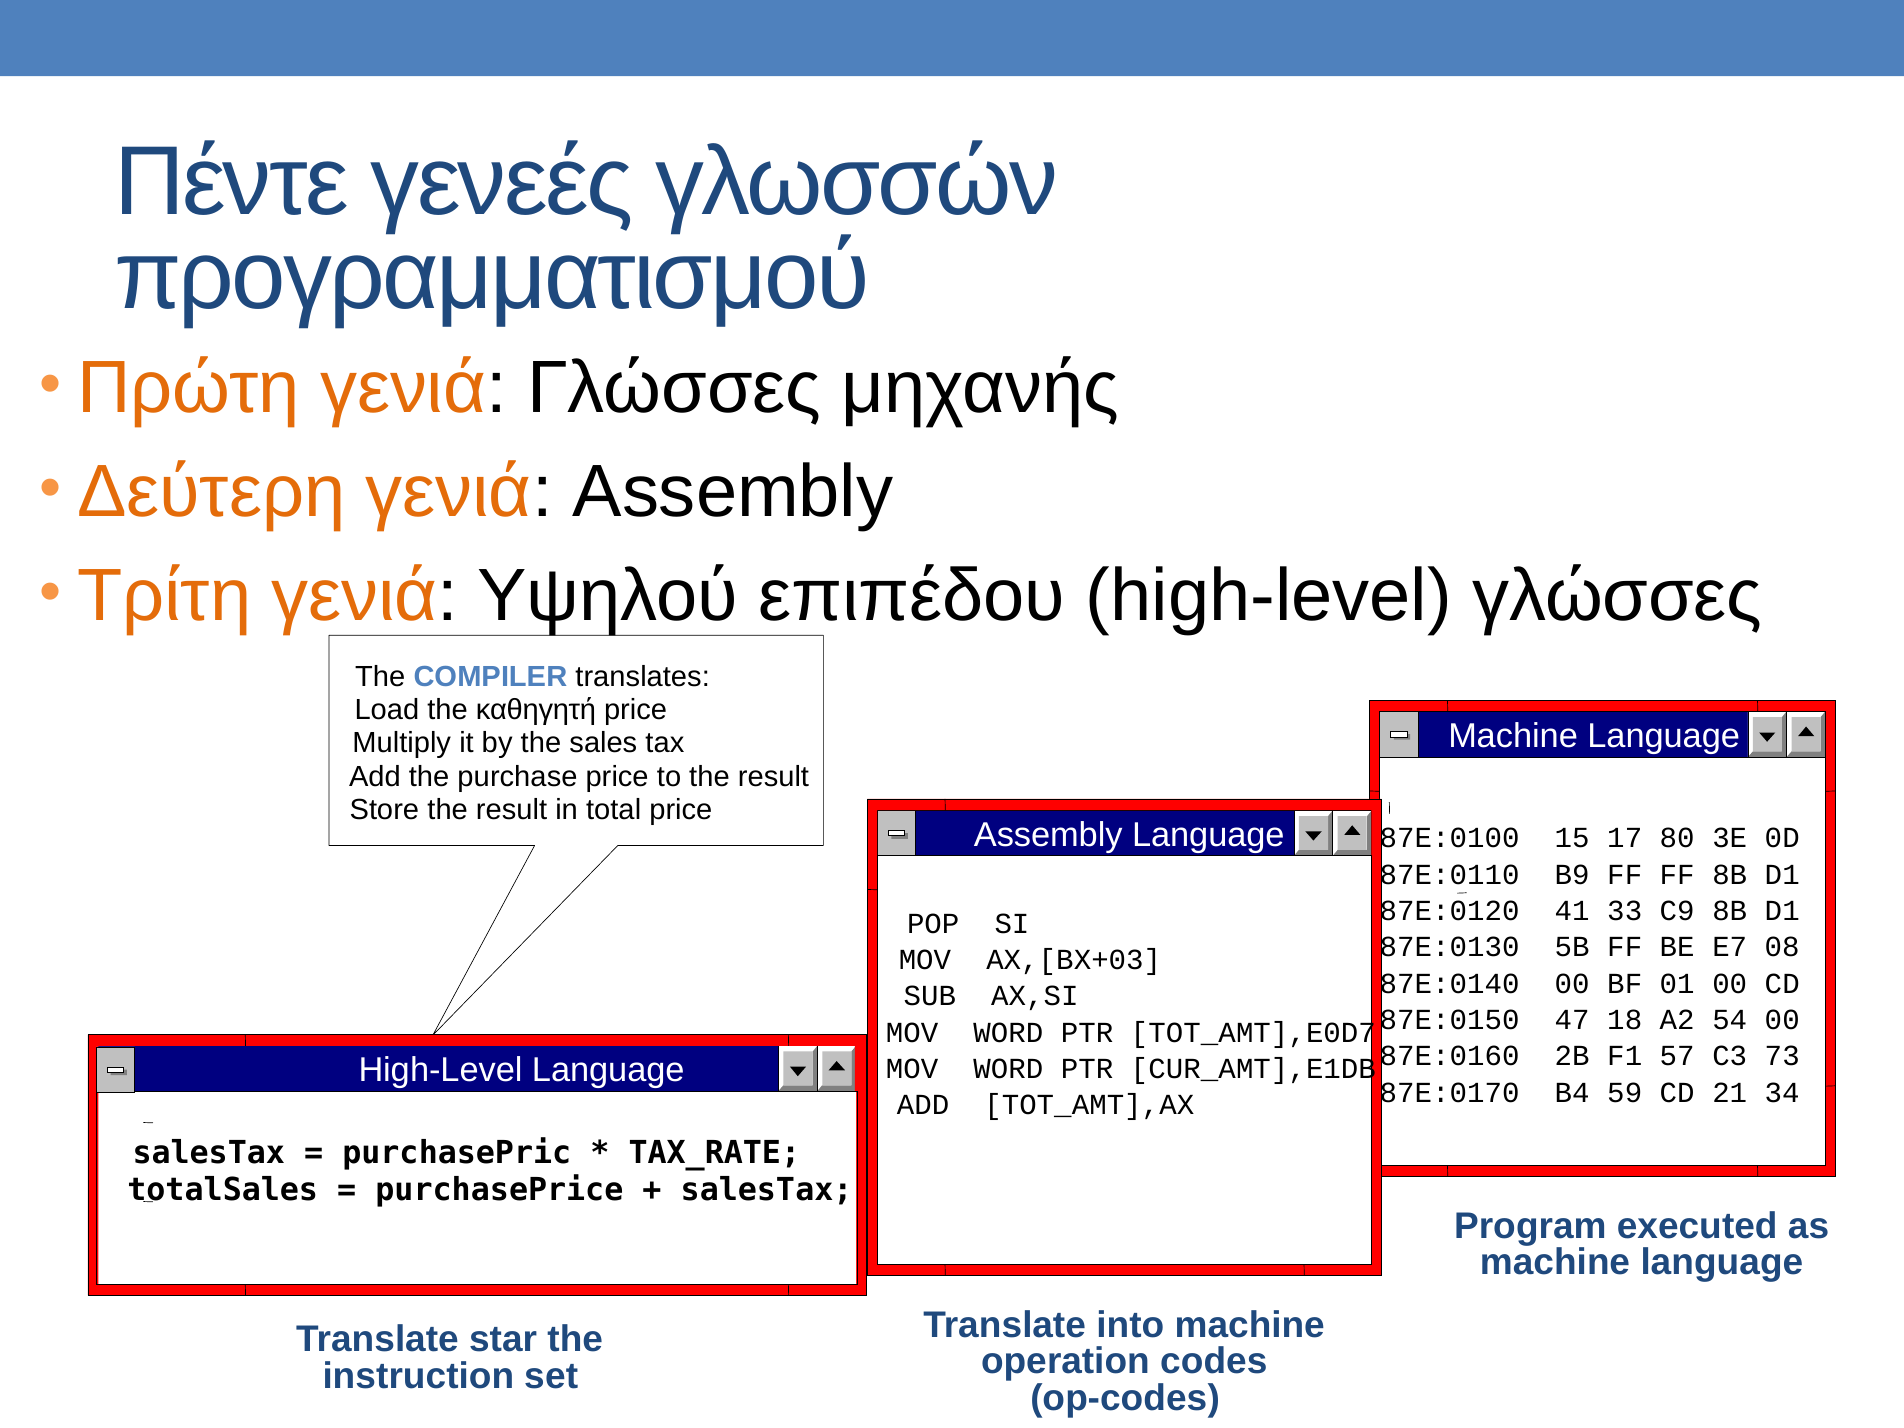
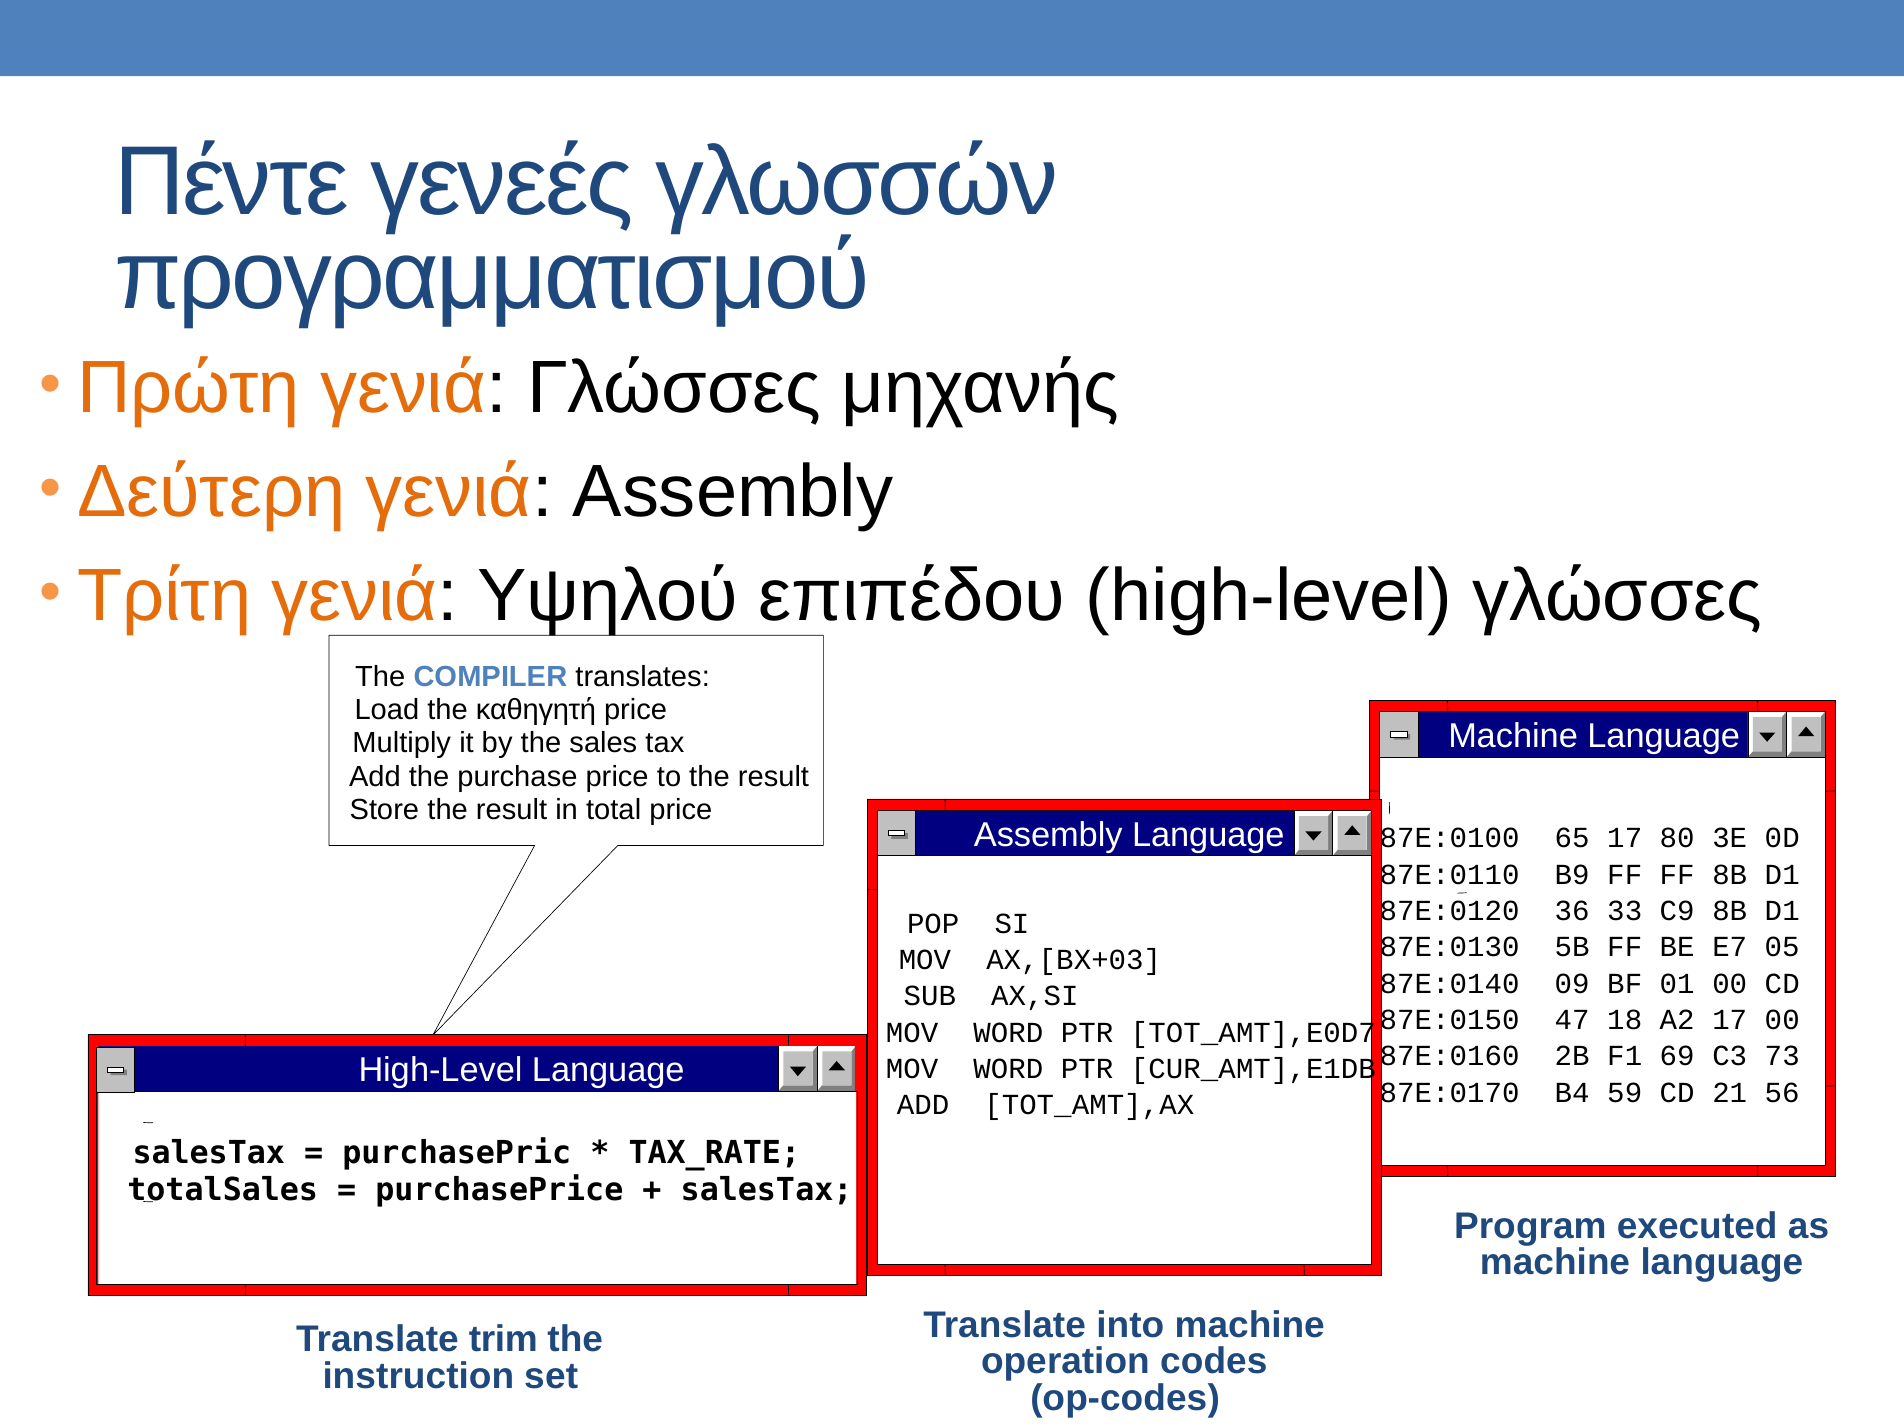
15: 15 -> 65 (1572, 838)
41: 41 -> 36 (1572, 911)
08: 08 -> 05 (1782, 947)
00: 00 -> 09 (1572, 984)
A2 54: 54 -> 17 (1730, 1020)
57: 57 -> 69 (1677, 1056)
34: 34 -> 56 (1782, 1092)
star: star -> trim (503, 1339)
